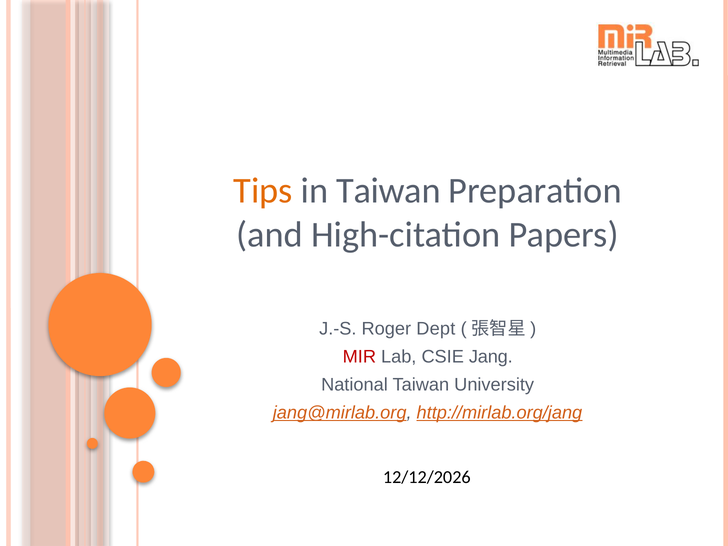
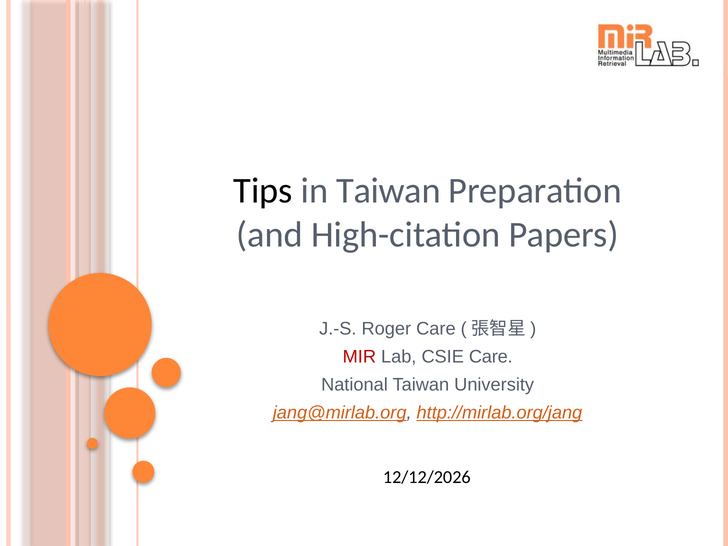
Tips colour: orange -> black (263, 191)
Roger Dept: Dept -> Care (436, 329)
CSIE Jang: Jang -> Care (491, 357)
